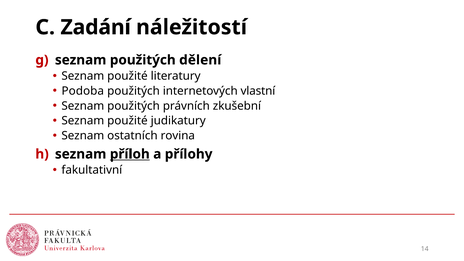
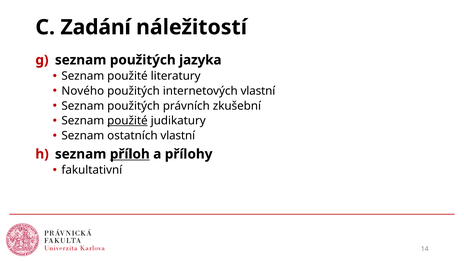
dělení: dělení -> jazyka (200, 60)
Podoba: Podoba -> Nového (83, 91)
použité underline: none -> present (127, 121)
ostatních rovina: rovina -> vlastní (178, 136)
